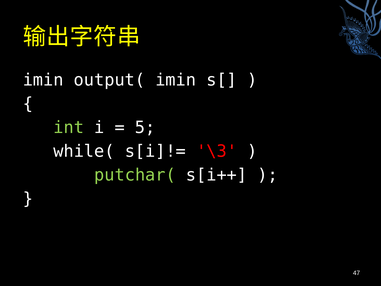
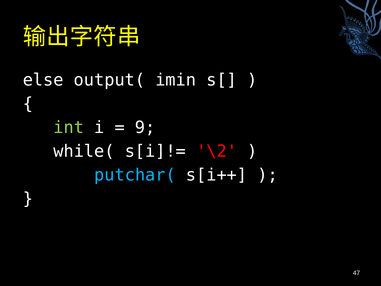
imin: imin -> else (43, 80)
5: 5 -> 9 (145, 127)
\3: \3 -> \2 (217, 151)
putchar( colour: light green -> light blue (135, 175)
